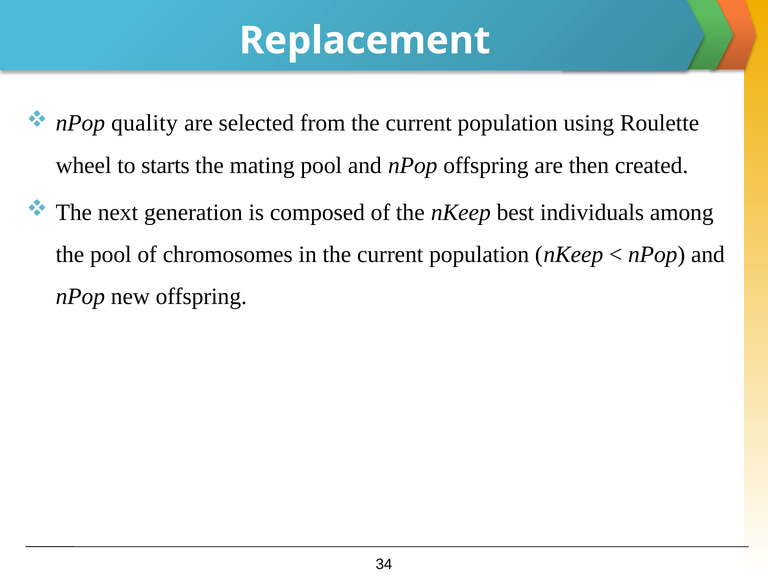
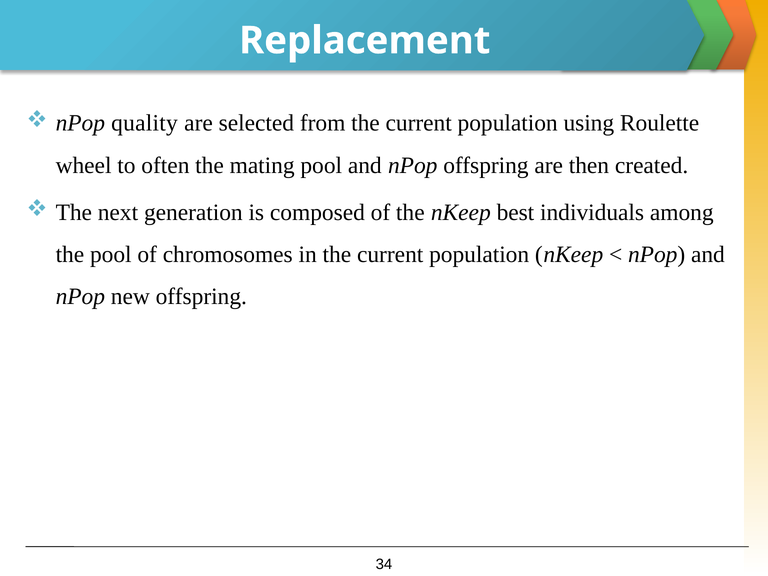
starts: starts -> often (165, 165)
